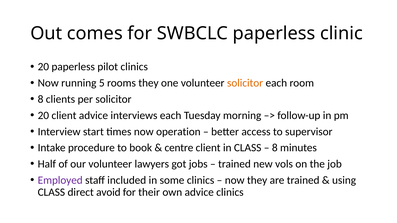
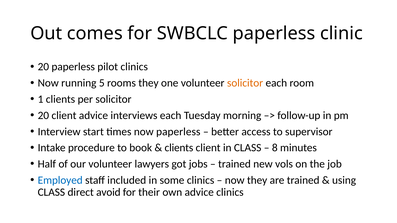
8: 8 -> 1 (41, 99)
now operation: operation -> paperless (178, 132)
centre: centre -> clients (179, 148)
Employed colour: purple -> blue (60, 180)
